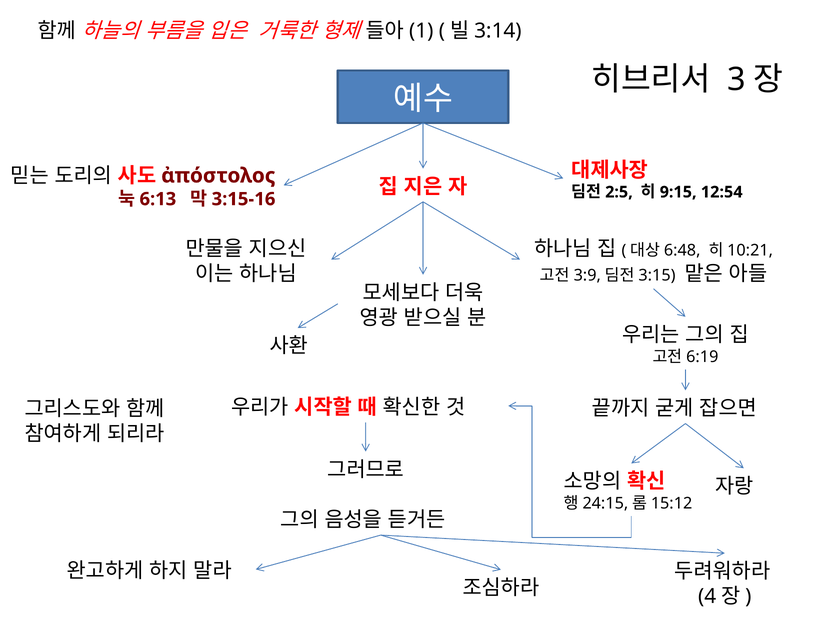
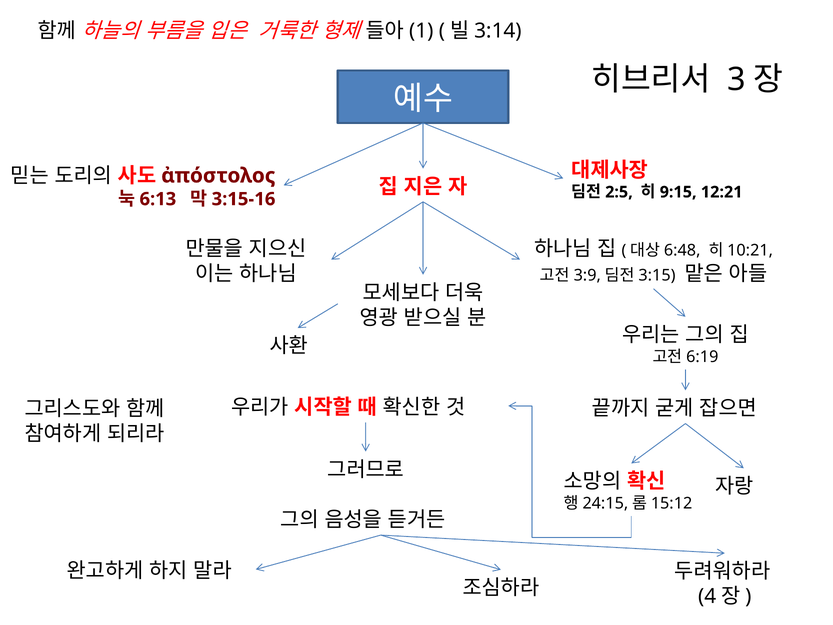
12:54: 12:54 -> 12:21 (722, 192)
